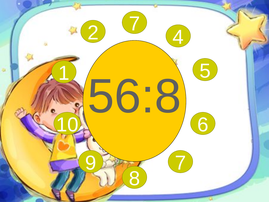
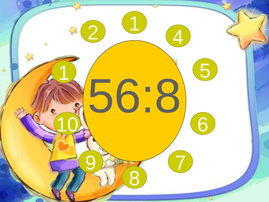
2 7: 7 -> 1 (134, 24)
